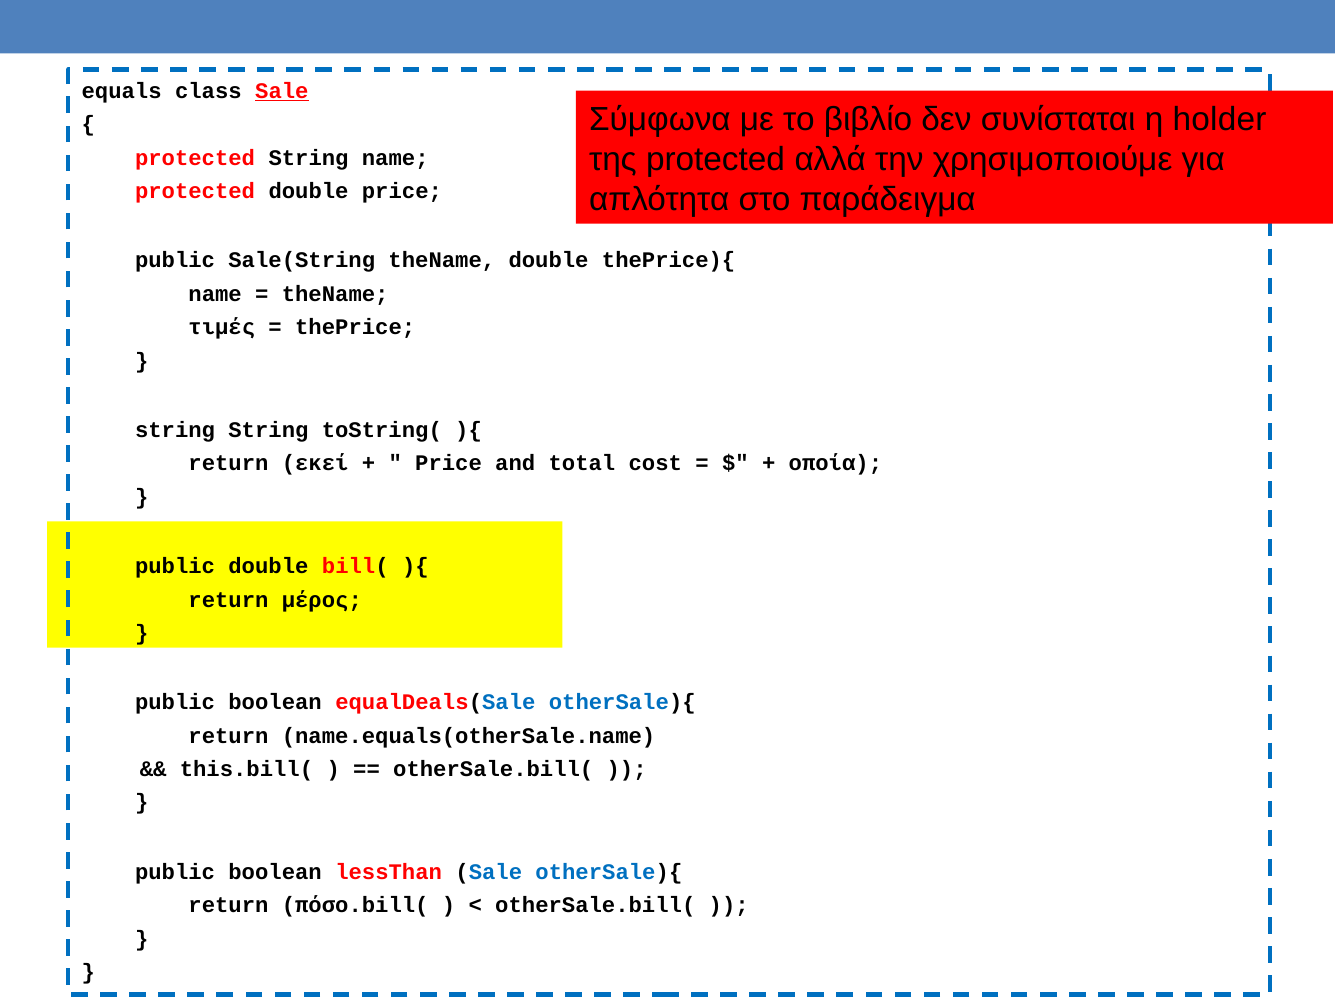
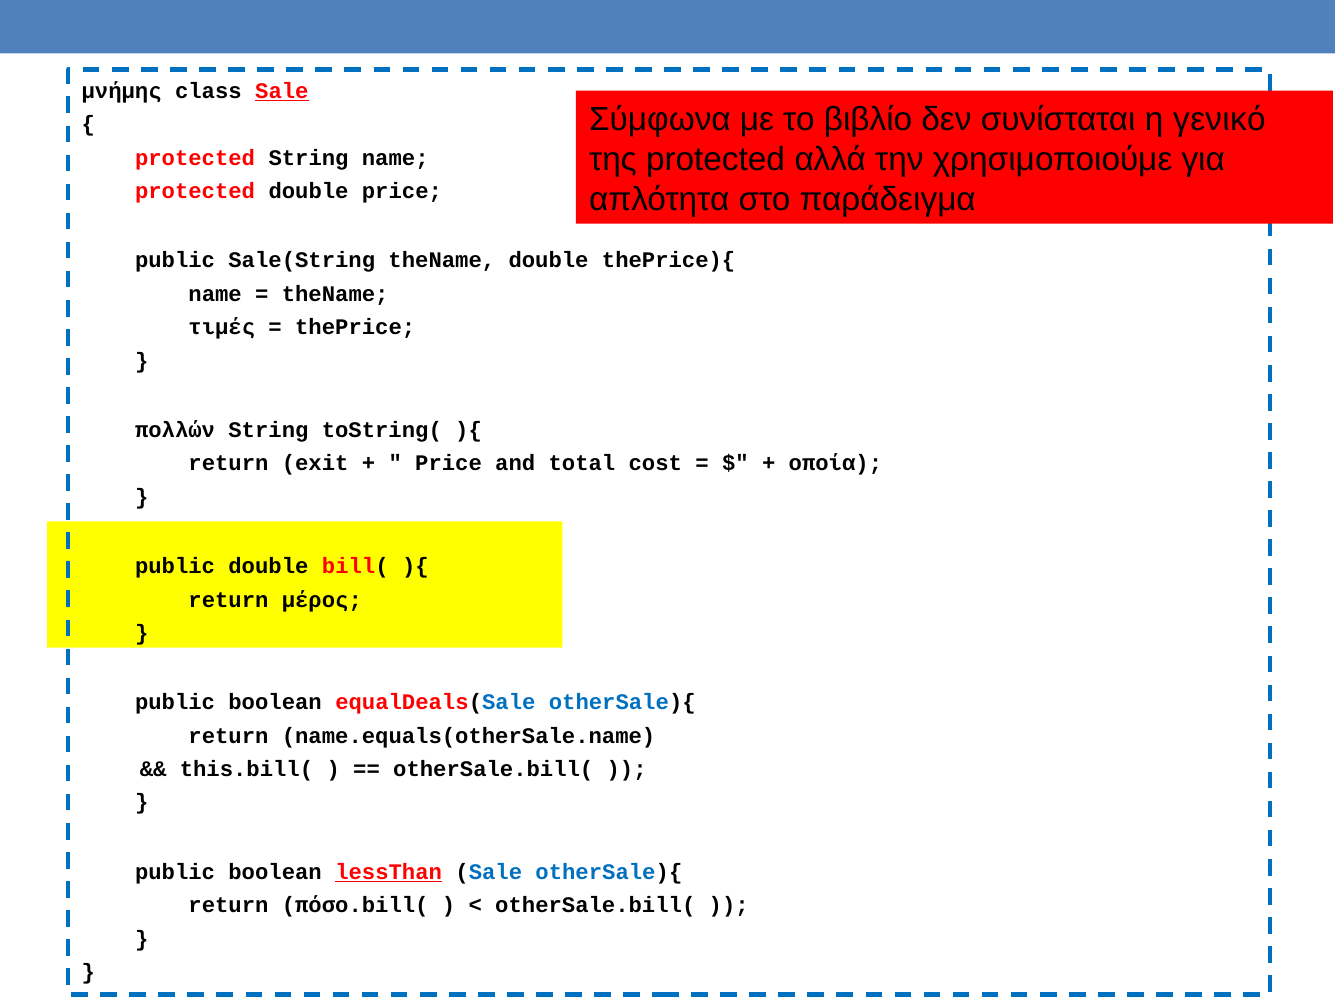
equals: equals -> μνήμης (122, 91)
holder: holder -> γενικό (1220, 119)
string: string -> πολλών (175, 430)
εκεί: εκεί -> exit (315, 464)
lessThan underline: none -> present (389, 872)
